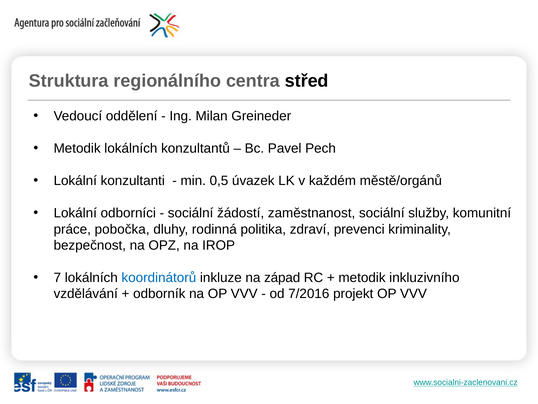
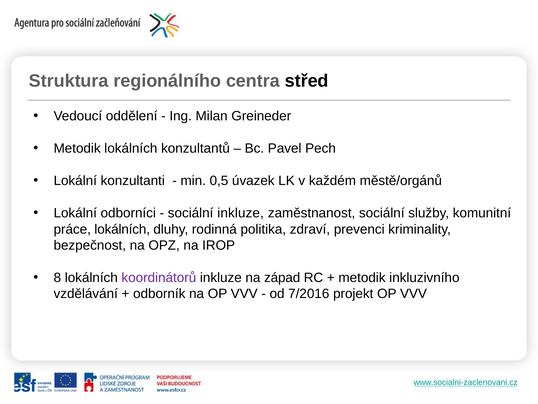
sociální žádostí: žádostí -> inkluze (241, 213)
práce pobočka: pobočka -> lokálních (122, 229)
7: 7 -> 8 (57, 277)
koordinátorů colour: blue -> purple (159, 277)
